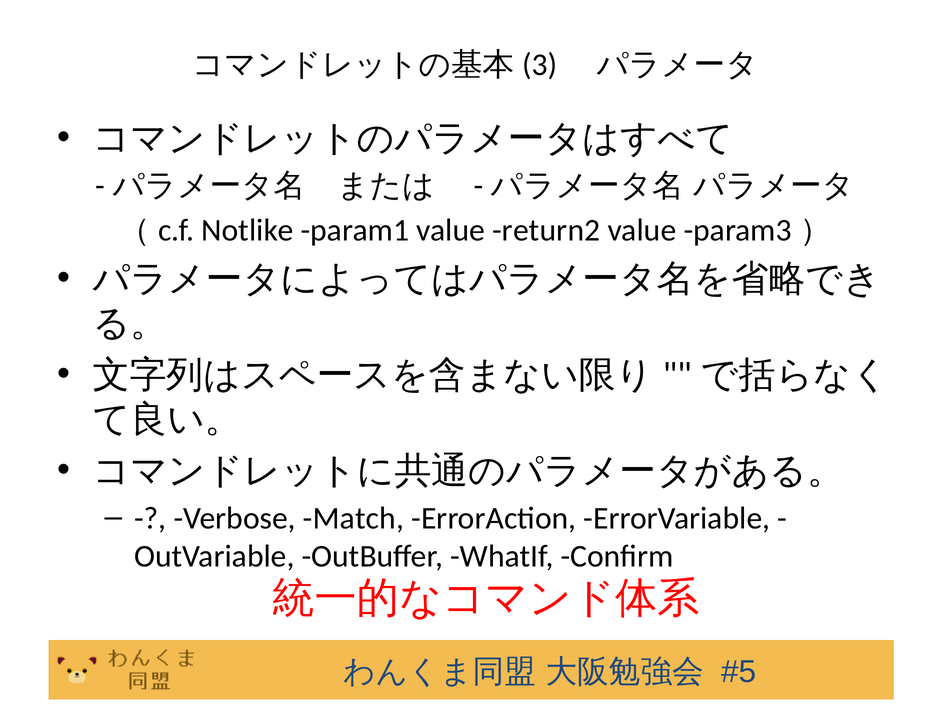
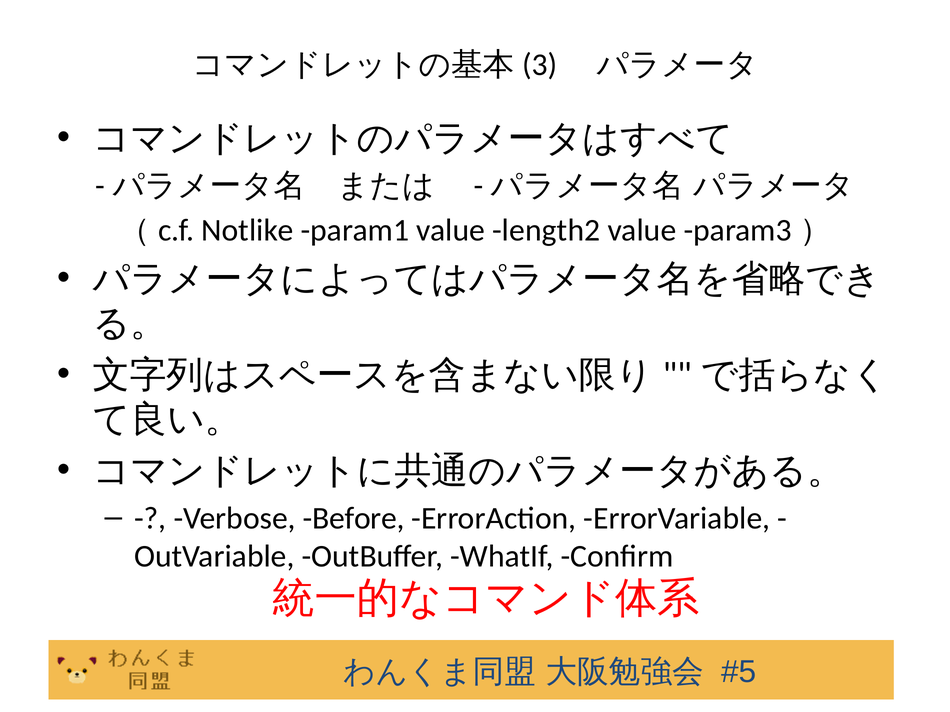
return2: return2 -> length2 (546, 230)
Match: Match -> Before (354, 519)
